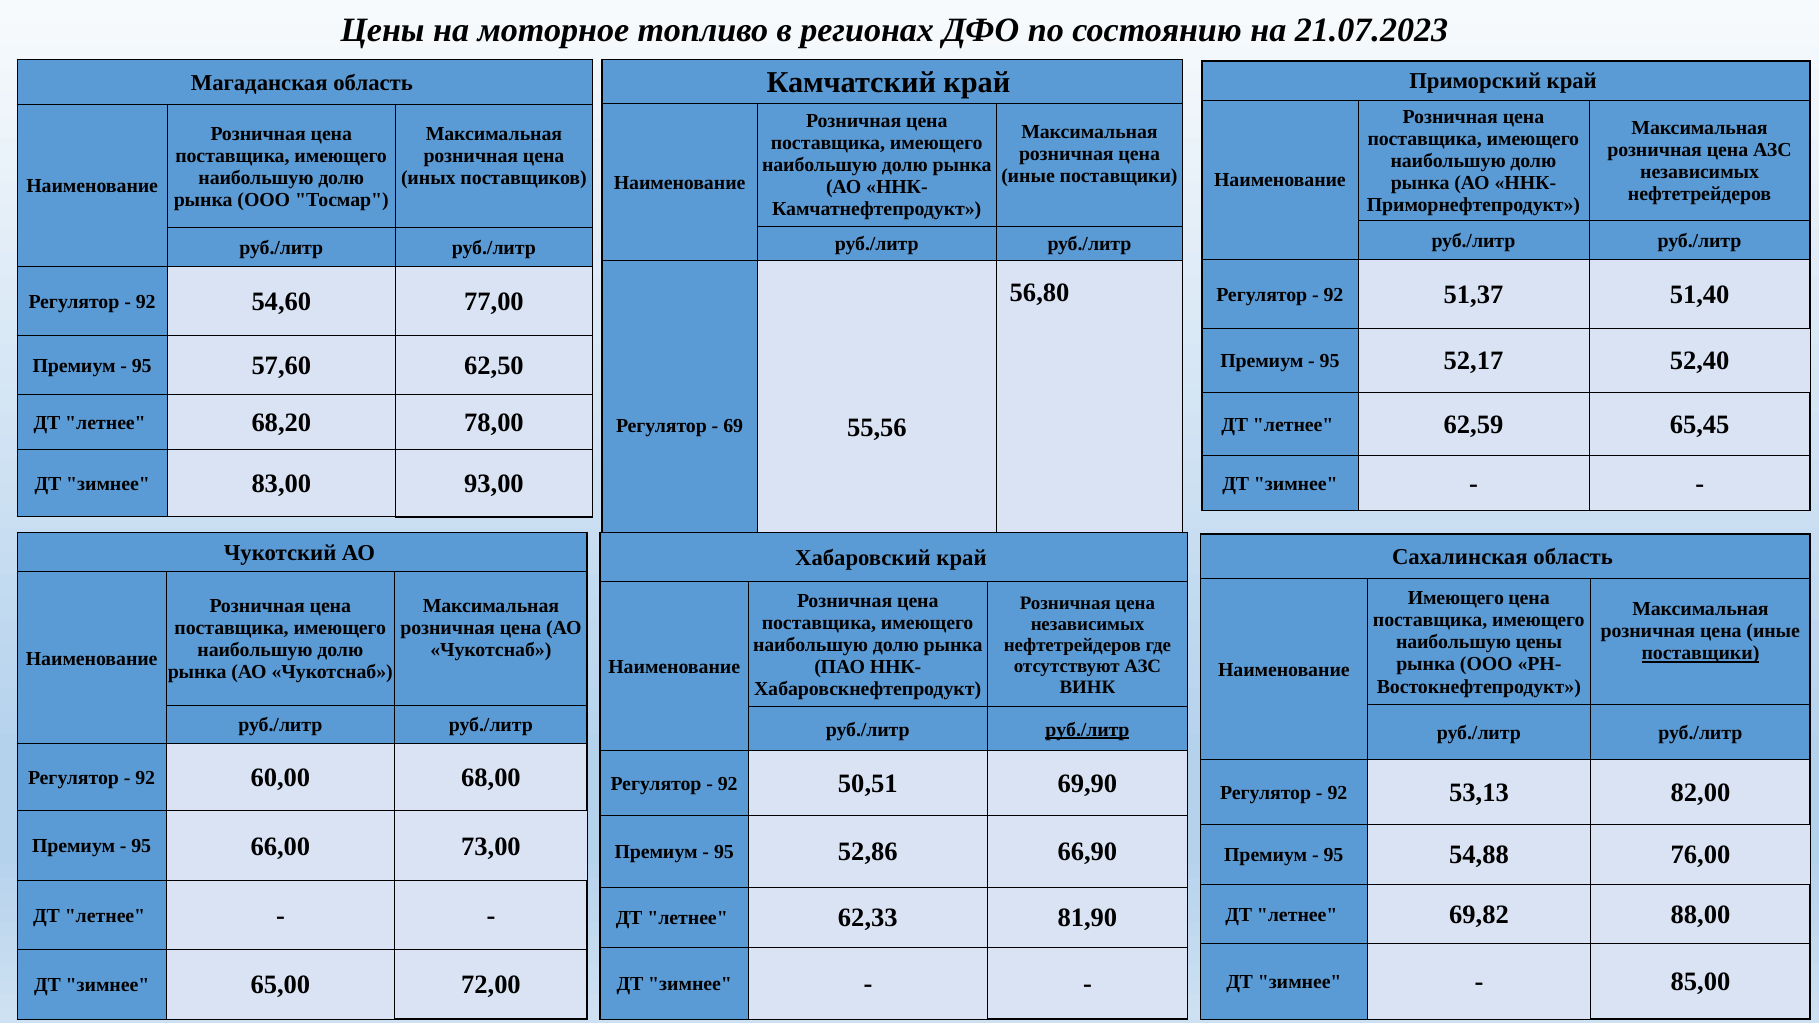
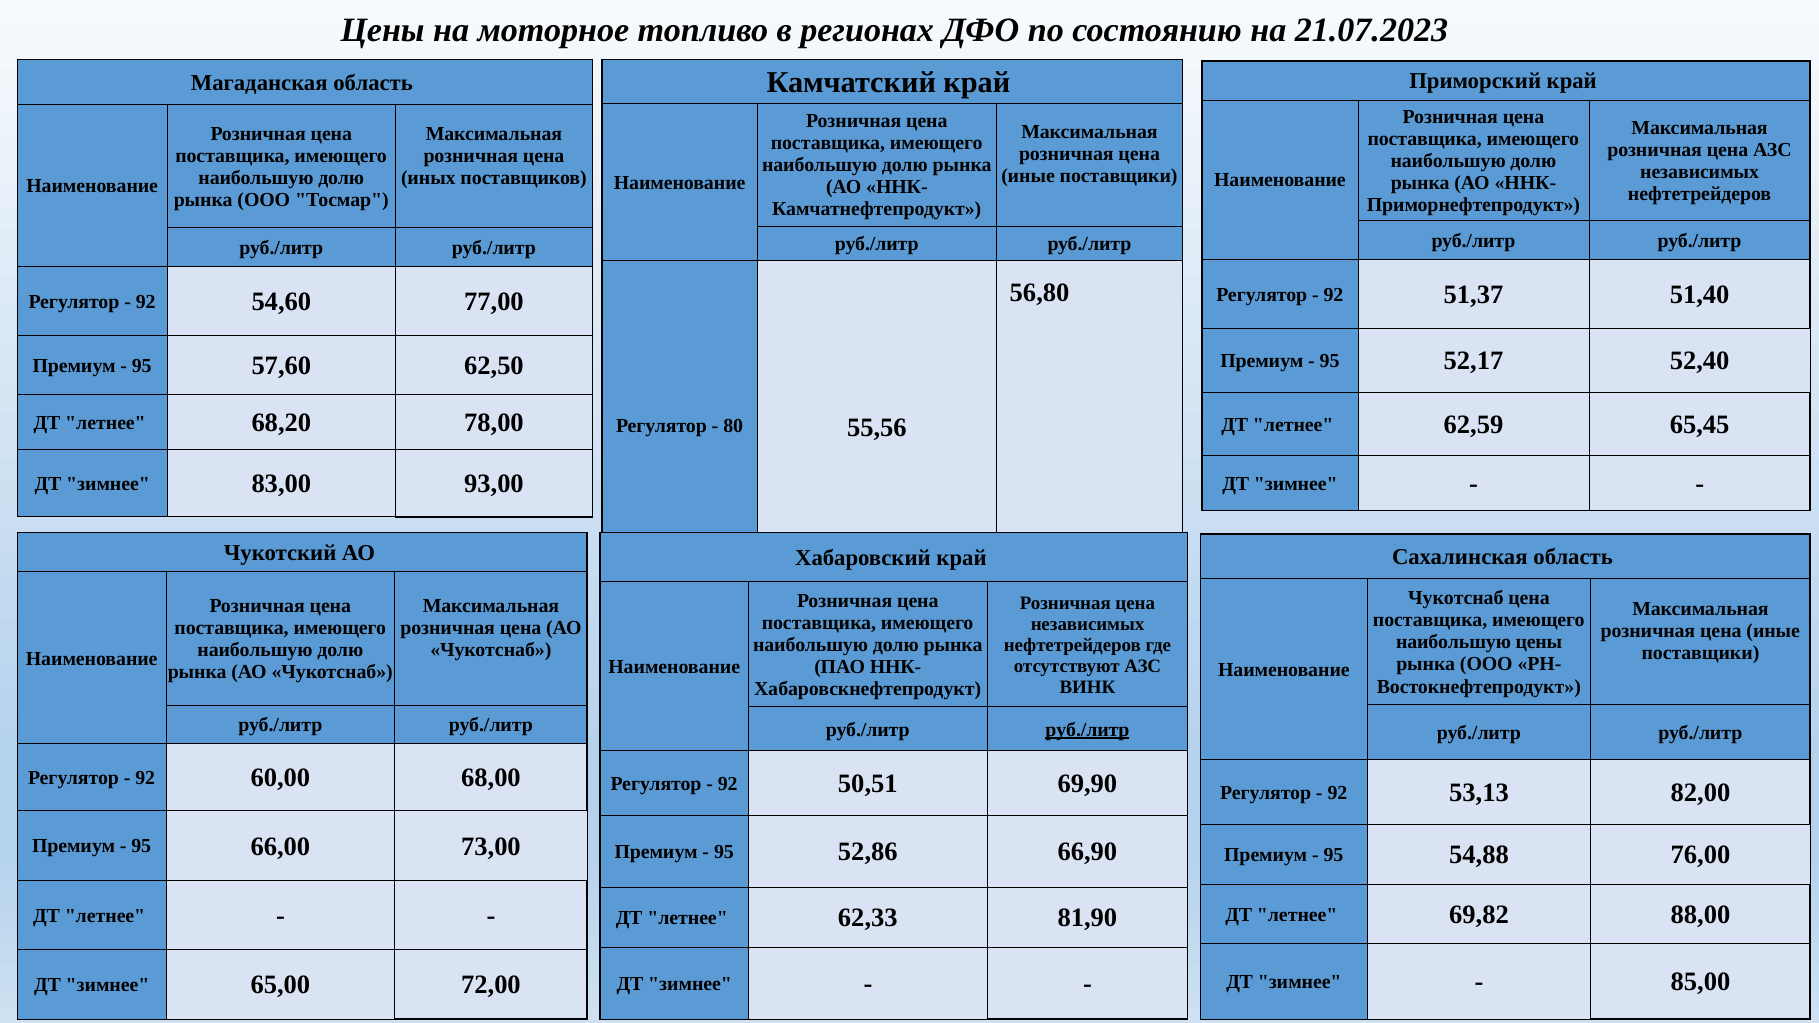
69: 69 -> 80 (733, 426)
Имеющего: Имеющего -> Чукотснаб (1456, 598)
поставщики underline: present -> none (1700, 654)
